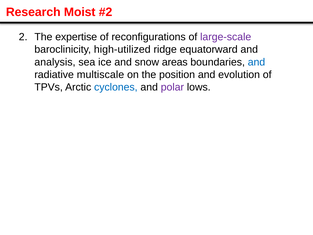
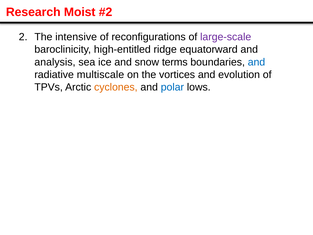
expertise: expertise -> intensive (76, 37)
high-utilized: high-utilized -> high-entitled (122, 49)
areas: areas -> terms (175, 62)
position: position -> vortices (177, 75)
cyclones colour: blue -> orange (116, 87)
polar colour: purple -> blue (172, 87)
